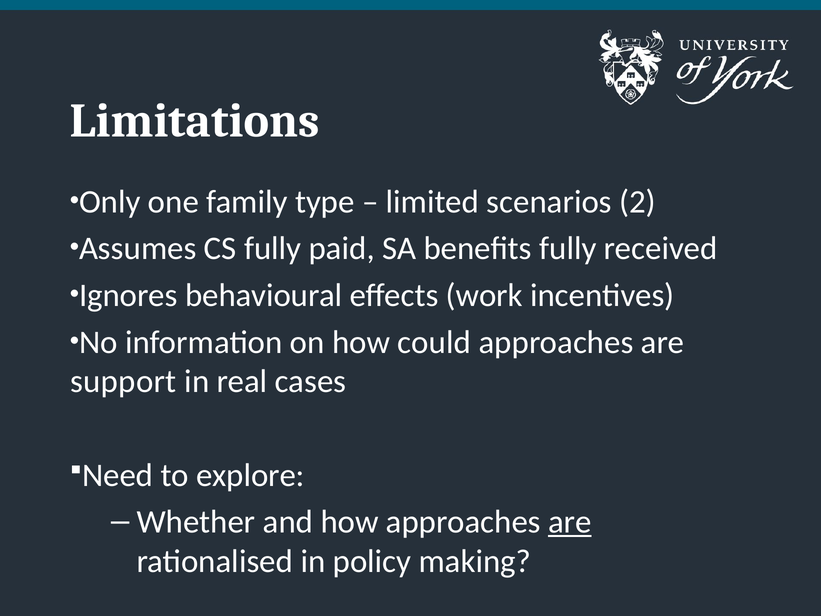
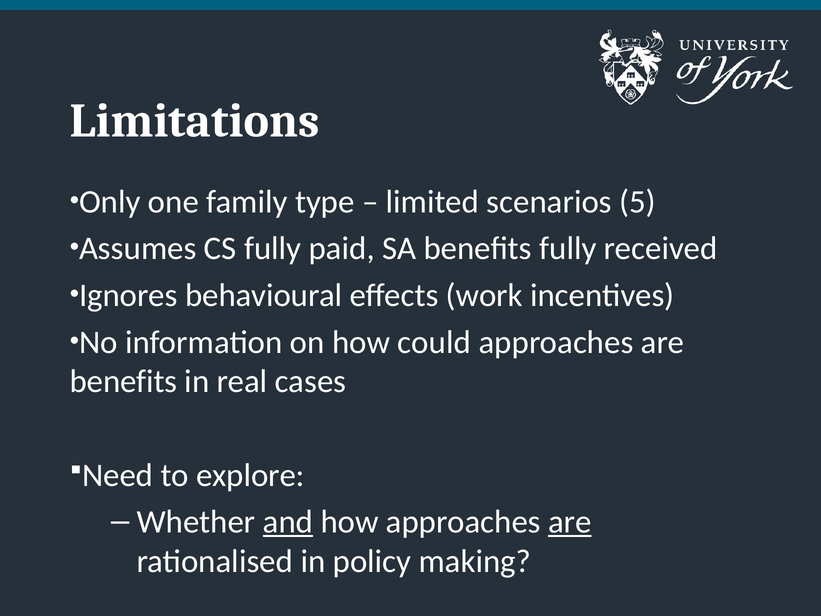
2: 2 -> 5 (638, 202)
support: support -> benefits (124, 382)
and underline: none -> present (288, 522)
